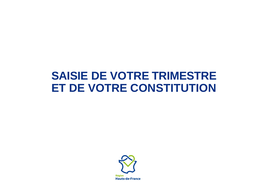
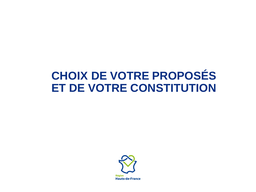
SAISIE: SAISIE -> CHOIX (70, 76)
TRIMESTRE: TRIMESTRE -> PROPOSÉS (184, 76)
